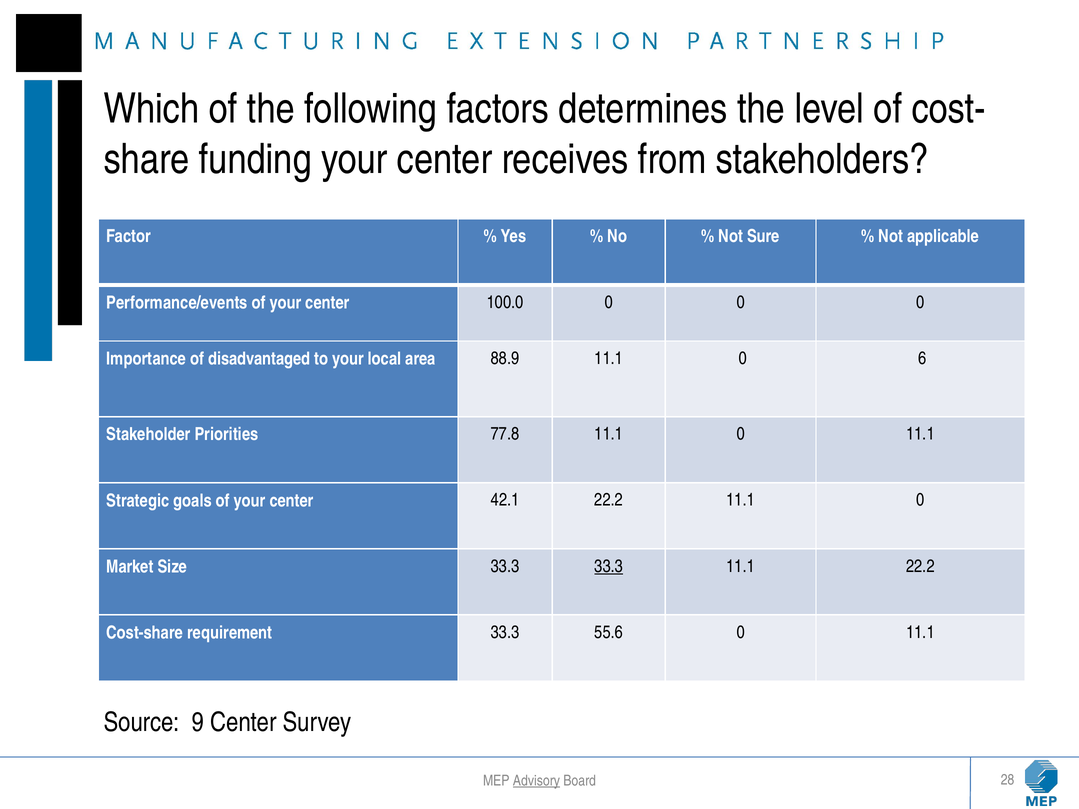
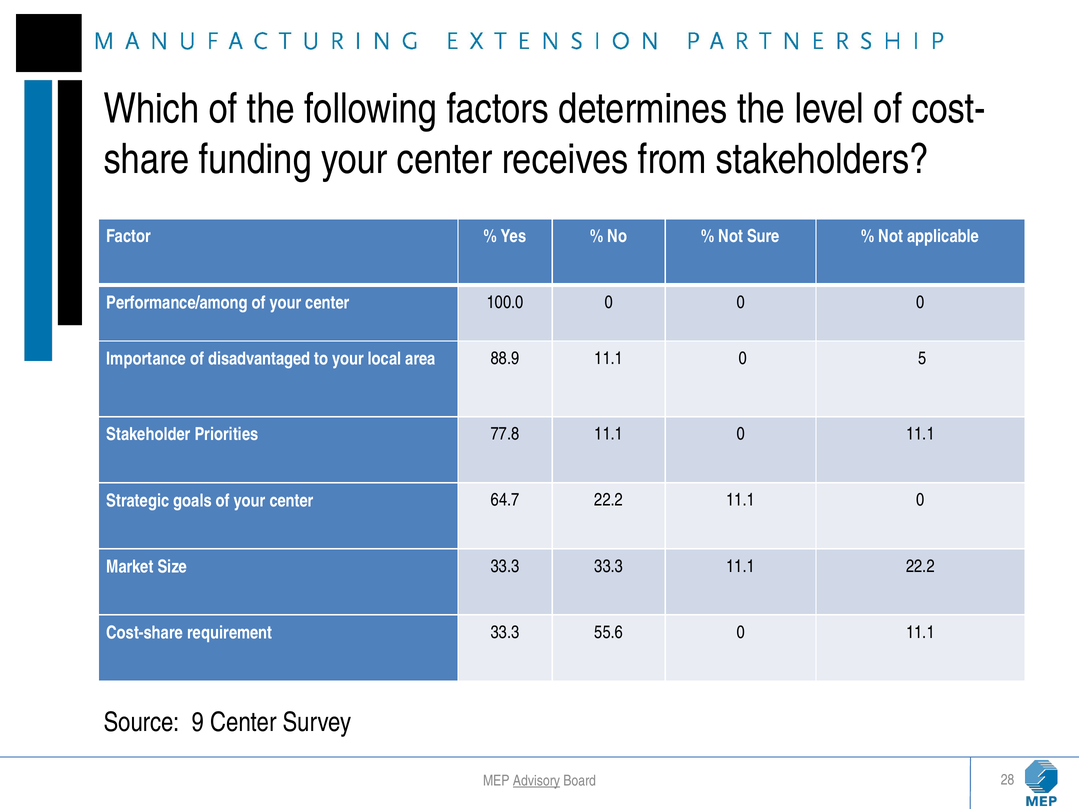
Performance/events: Performance/events -> Performance/among (177, 303)
6: 6 -> 5 (922, 358)
42.1: 42.1 -> 64.7 (505, 500)
33.3 underline: present -> none (609, 566)
